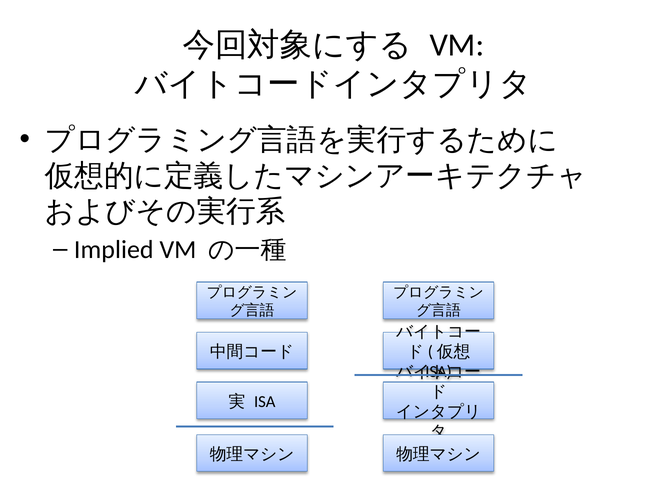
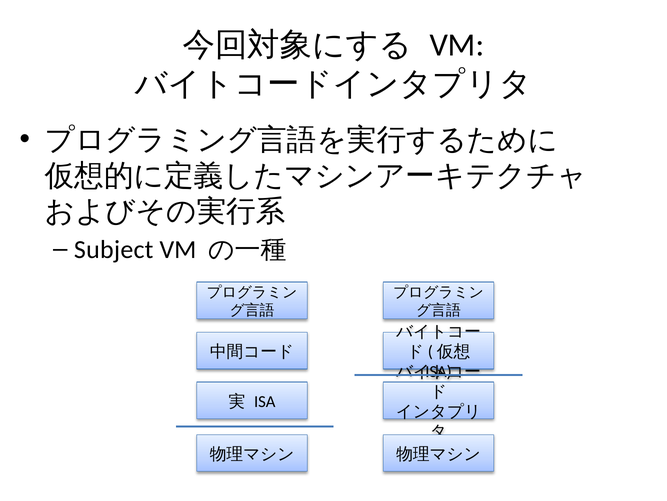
Implied: Implied -> Subject (114, 249)
